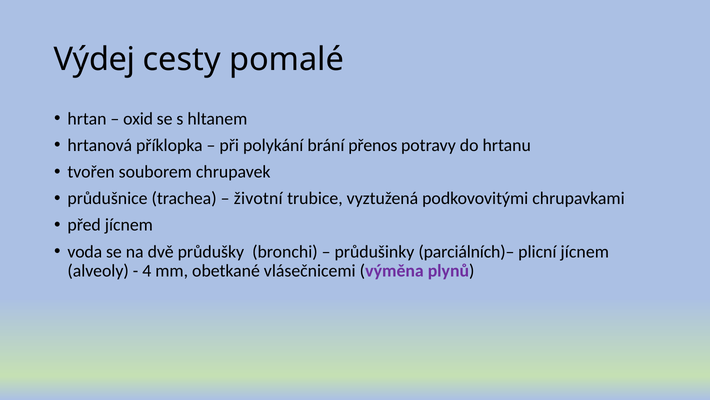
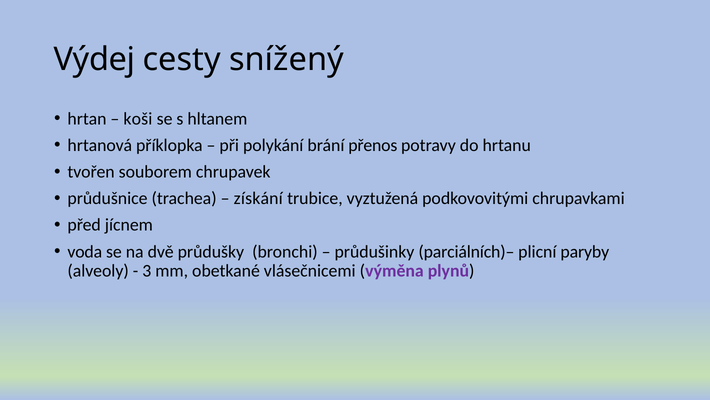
pomalé: pomalé -> snížený (287, 60)
oxid: oxid -> koši (138, 118)
životní: životní -> získání (258, 198)
plicní jícnem: jícnem -> paryby (585, 251)
4: 4 -> 3 (147, 270)
